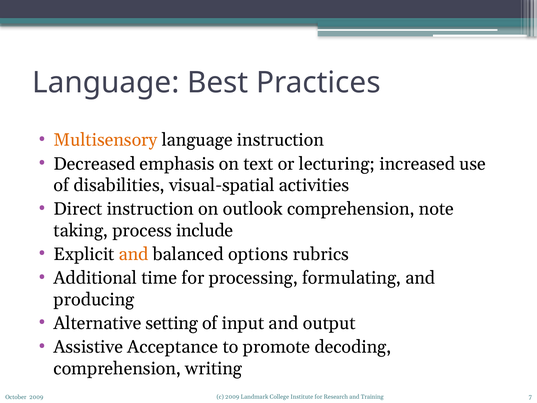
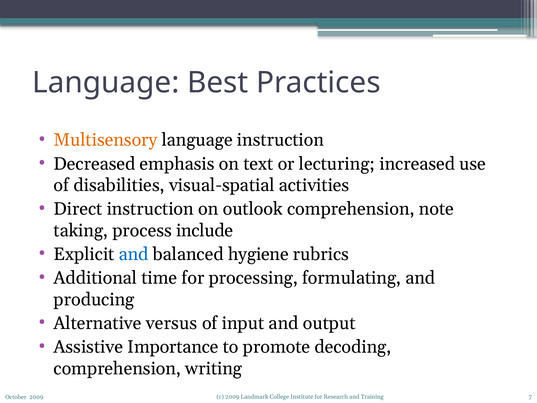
and colour: orange -> blue (134, 254)
options: options -> hygiene (258, 254)
setting: setting -> versus (172, 323)
Acceptance: Acceptance -> Importance (173, 347)
